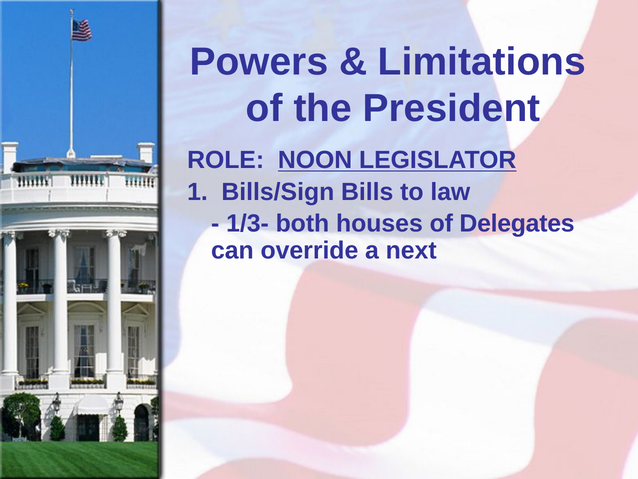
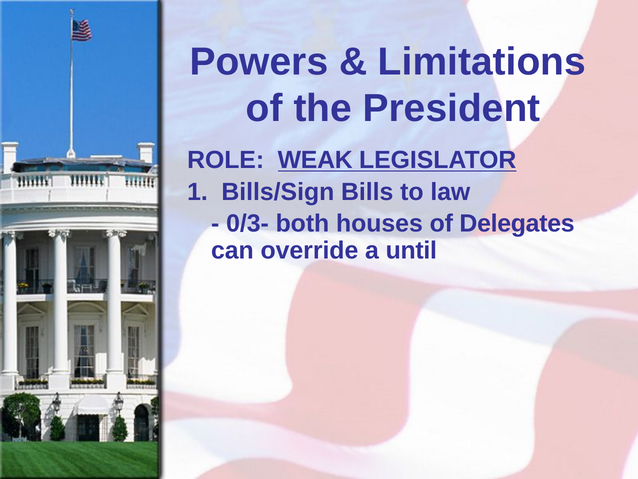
NOON: NOON -> WEAK (315, 160)
1/3-: 1/3- -> 0/3- (248, 224)
next: next -> until (411, 250)
